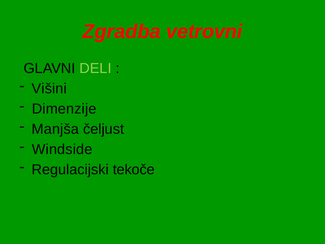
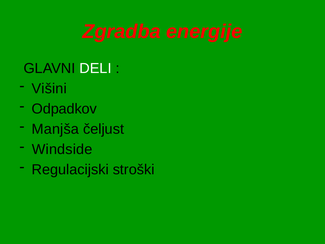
vetrovni: vetrovni -> energije (204, 31)
DELI colour: light green -> white (95, 68)
Dimenzije: Dimenzije -> Odpadkov (64, 109)
tekoče: tekoče -> stroški (134, 169)
